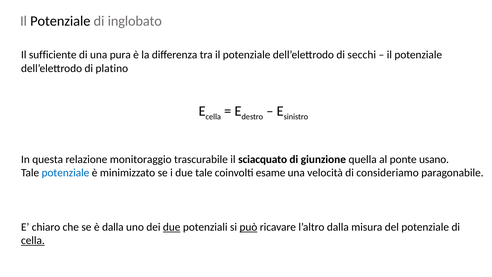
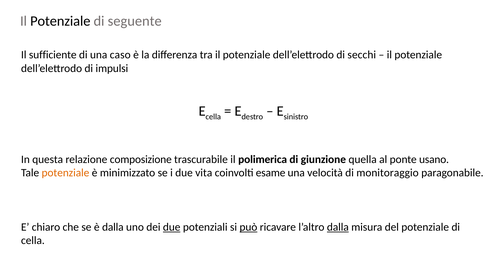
inglobato: inglobato -> seguente (135, 21)
pura: pura -> caso (120, 55)
platino: platino -> impulsi (112, 68)
monitoraggio: monitoraggio -> composizione (141, 159)
sciacquato: sciacquato -> polimerica (263, 159)
potenziale colour: blue -> orange (65, 173)
due tale: tale -> vita (204, 173)
consideriamo: consideriamo -> monitoraggio (388, 173)
dalla underline: none -> present (338, 227)
cella underline: present -> none (33, 240)
